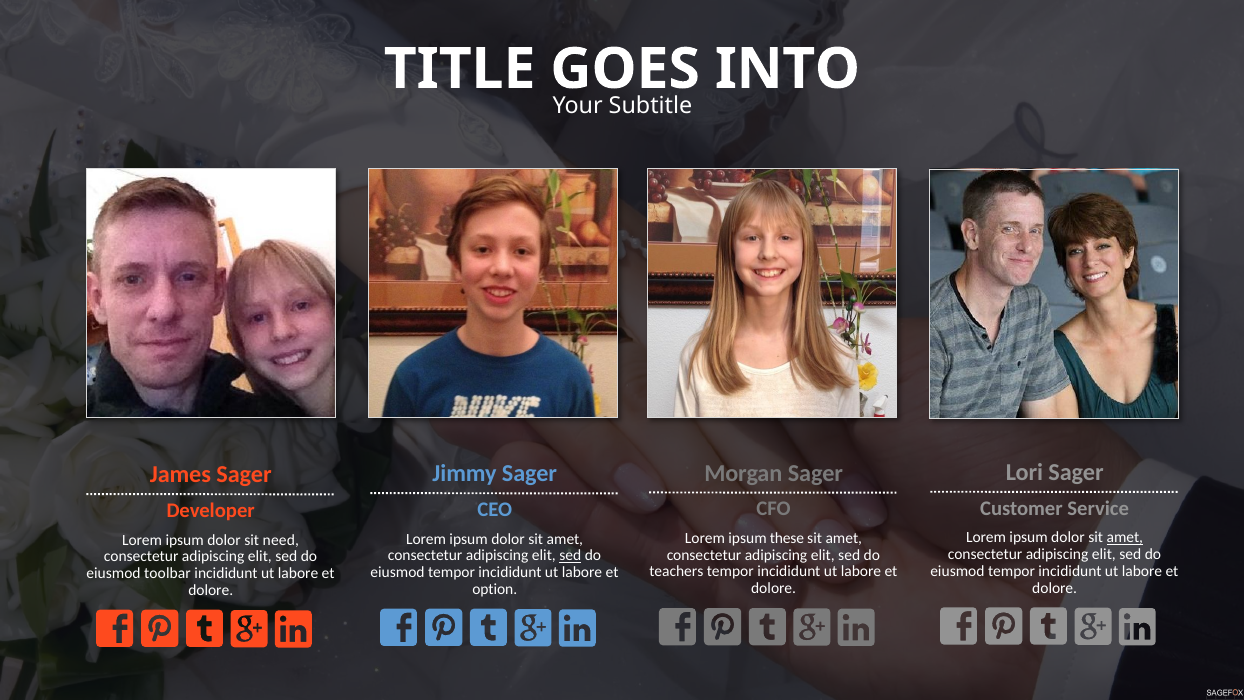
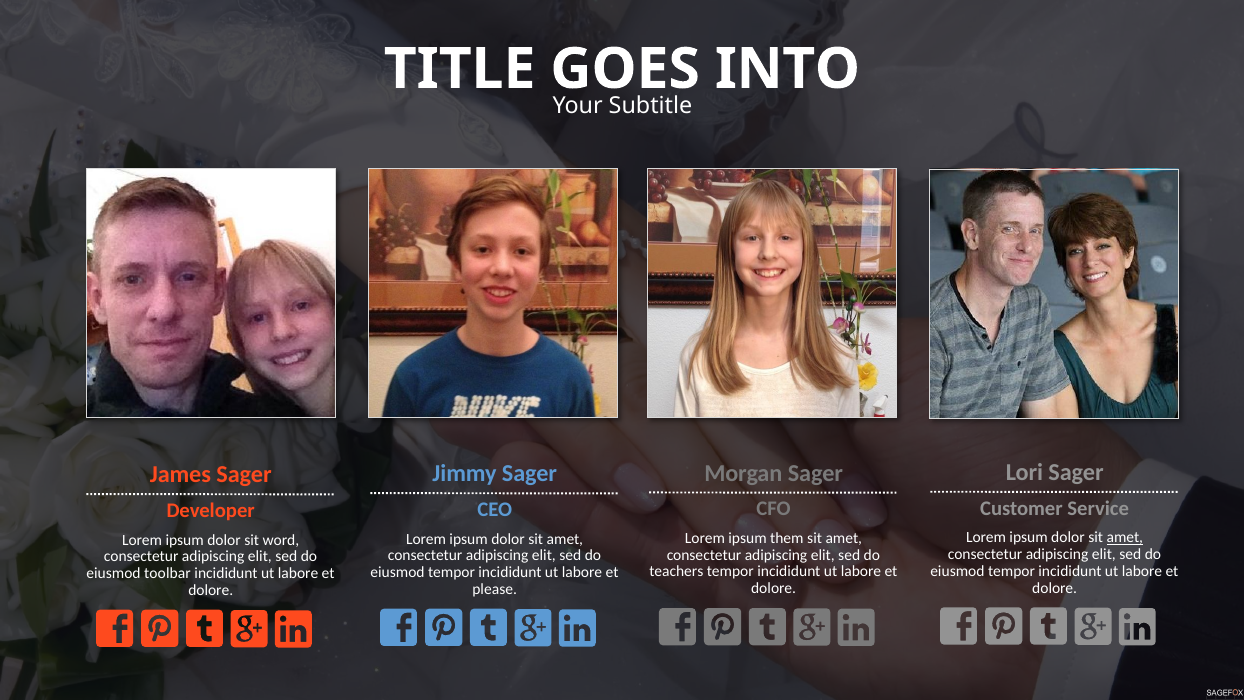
these: these -> them (787, 538)
need: need -> word (281, 540)
sed underline: present -> none (570, 556)
option: option -> please (495, 589)
